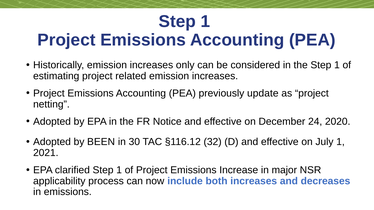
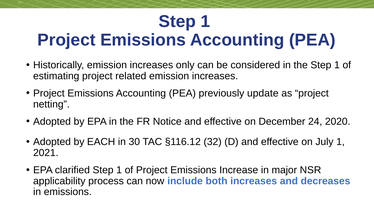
BEEN: BEEN -> EACH (101, 142)
